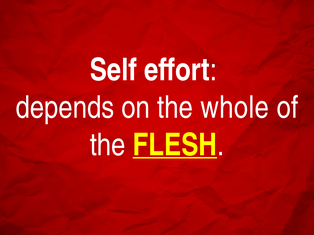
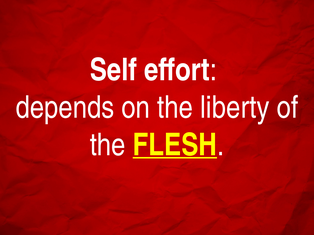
whole: whole -> liberty (235, 108)
